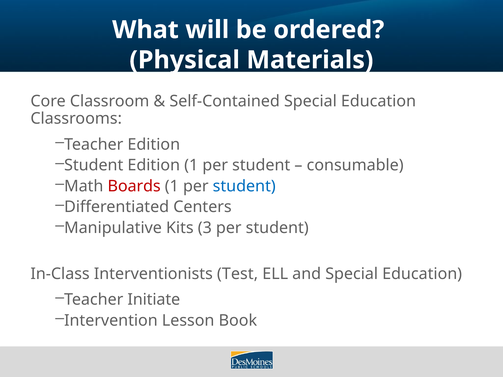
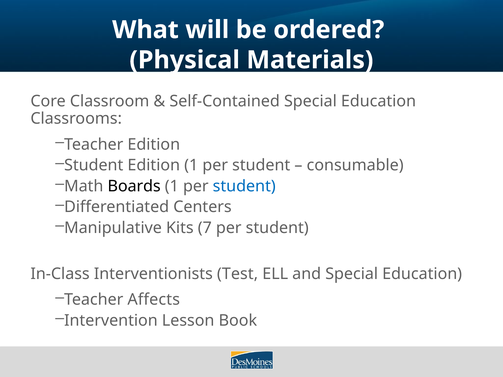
Boards colour: red -> black (134, 186)
3: 3 -> 7 (205, 228)
Initiate: Initiate -> Affects (154, 300)
